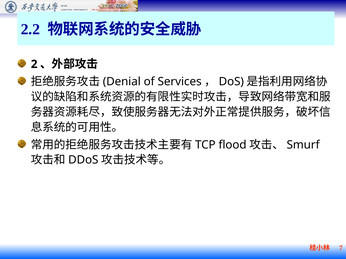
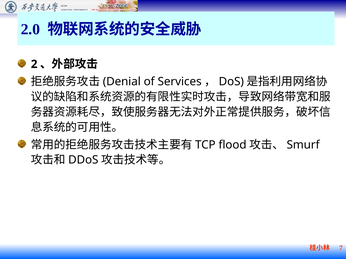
2.2: 2.2 -> 2.0 (30, 29)
